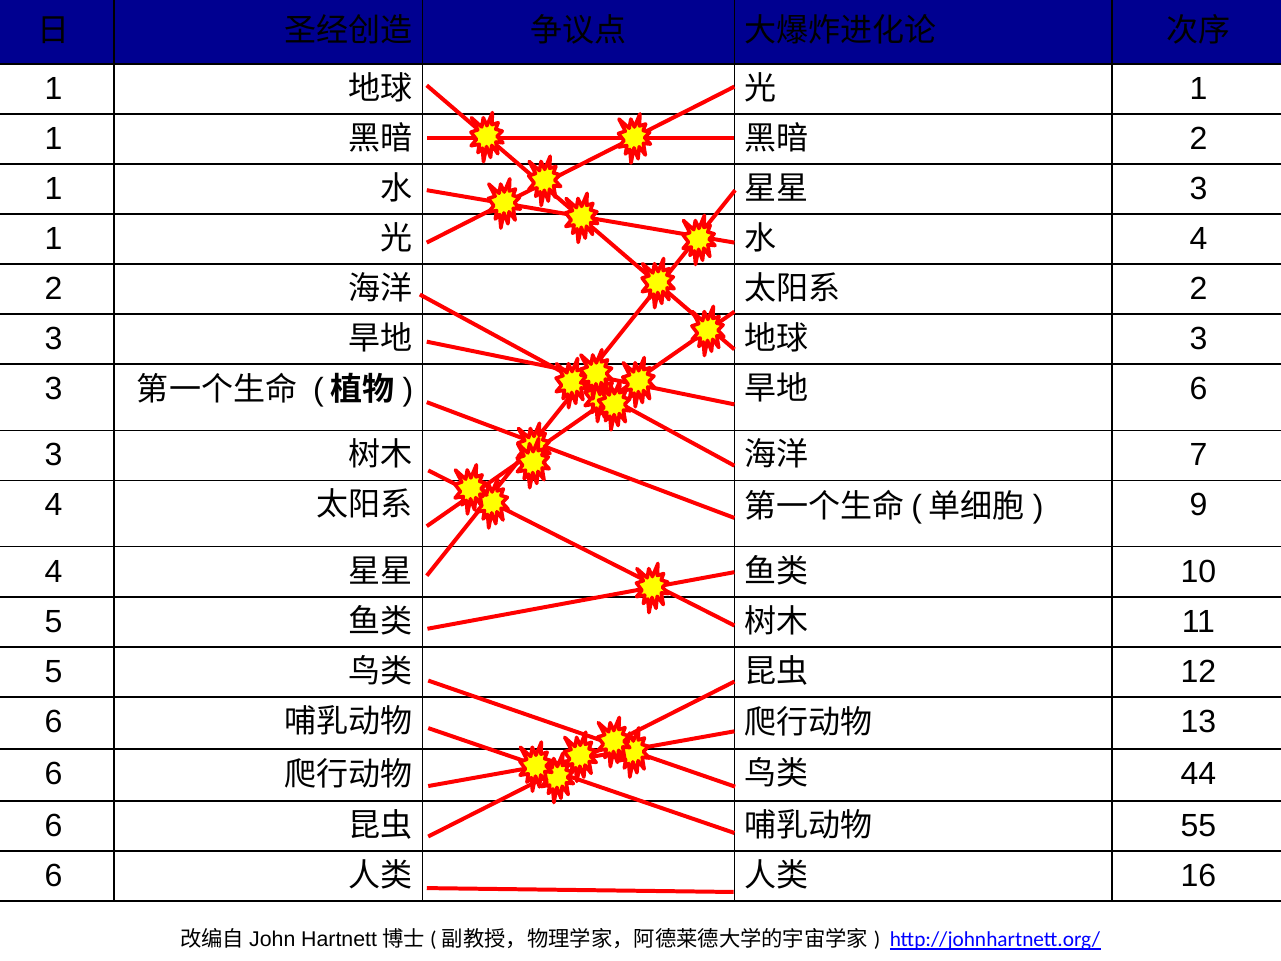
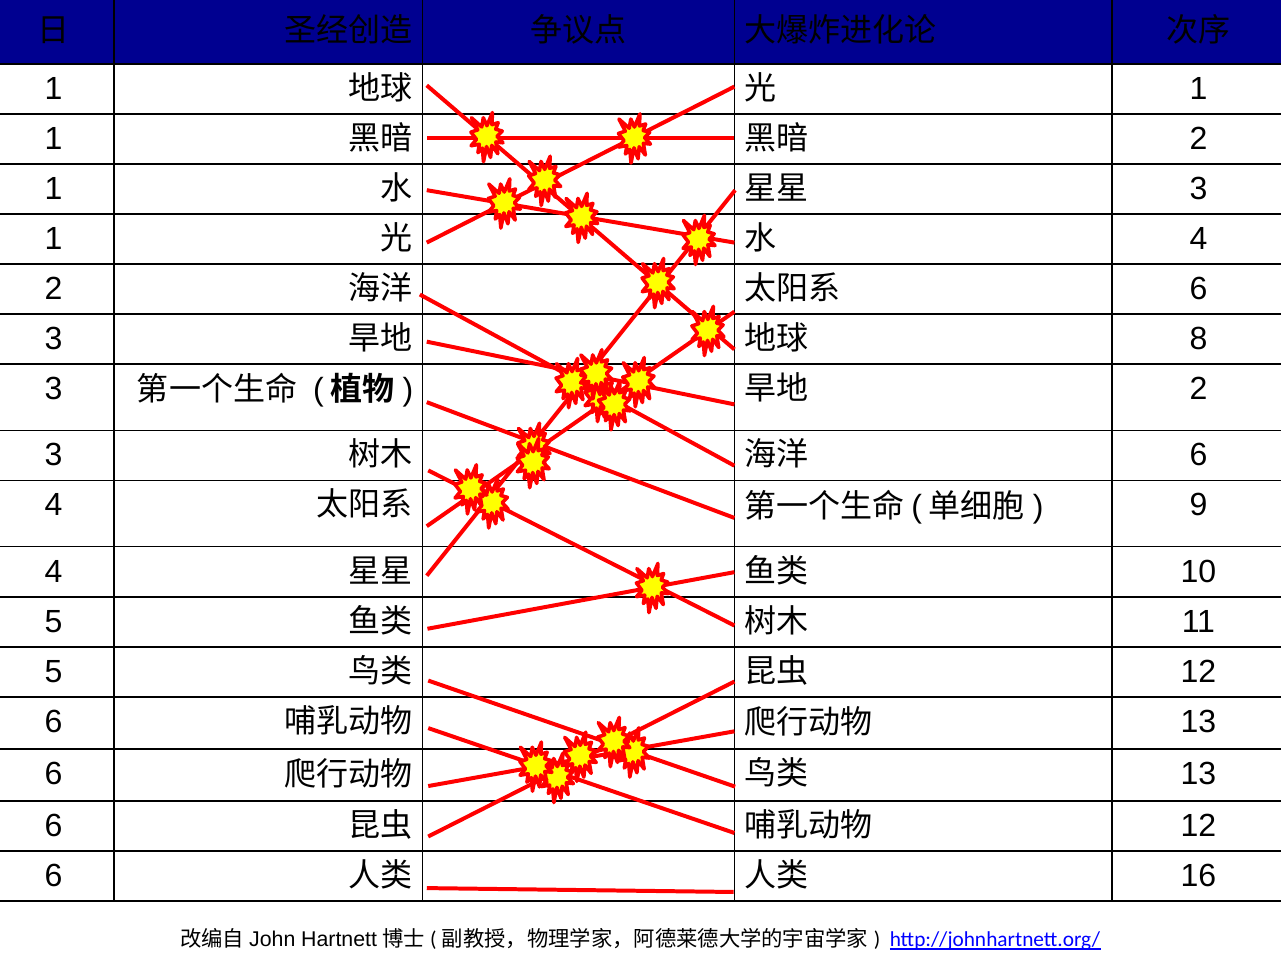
2: 2 -> 6 (1198, 289)
3: 3 -> 8 (1198, 339)
6: 6 -> 2 (1198, 389)
7: 7 -> 6 (1198, 455)
44: 44 -> 13 (1198, 774)
55: 55 -> 12 (1198, 825)
